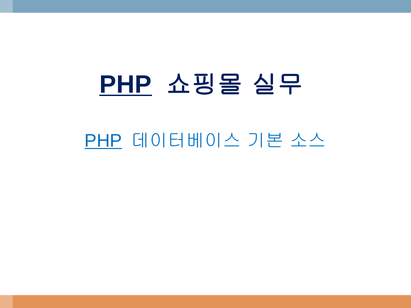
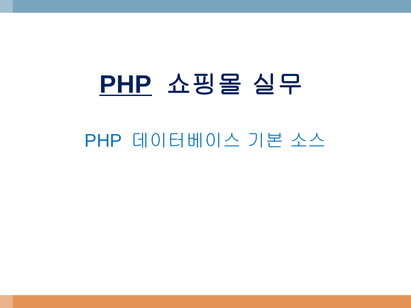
PHP underline: present -> none (103, 141)
